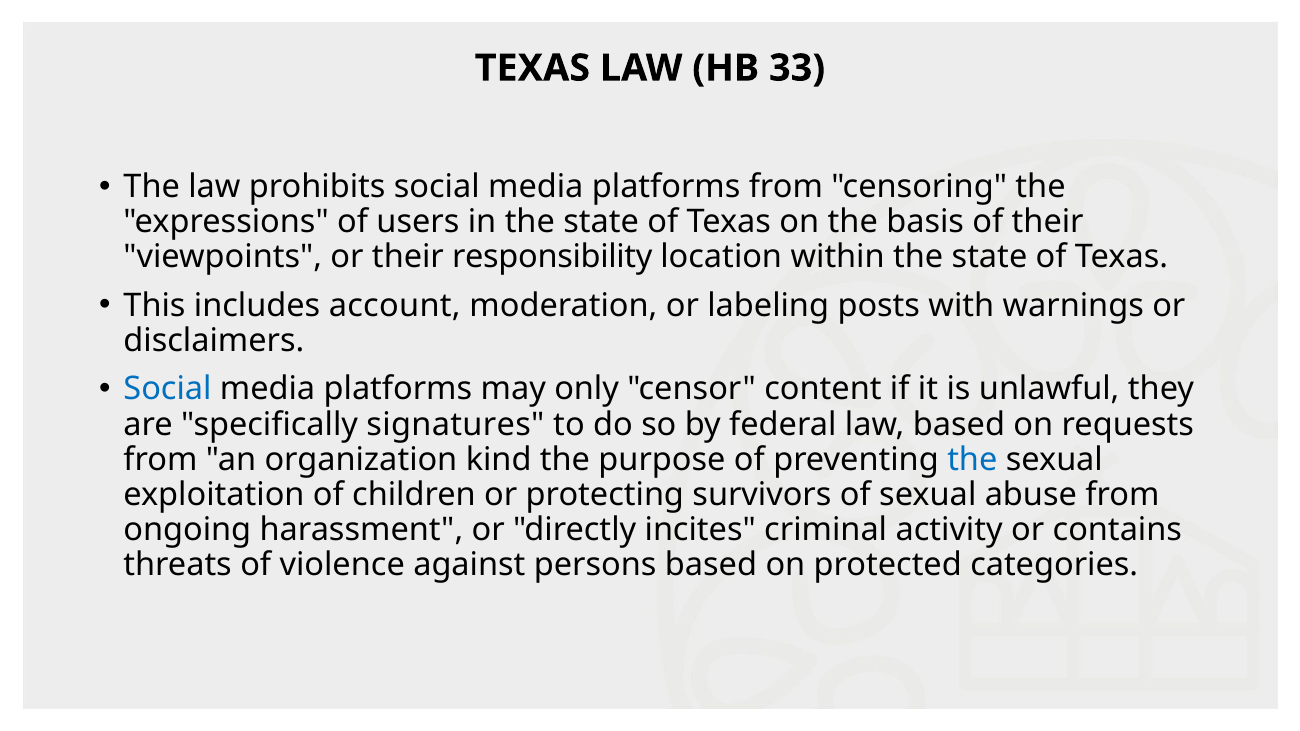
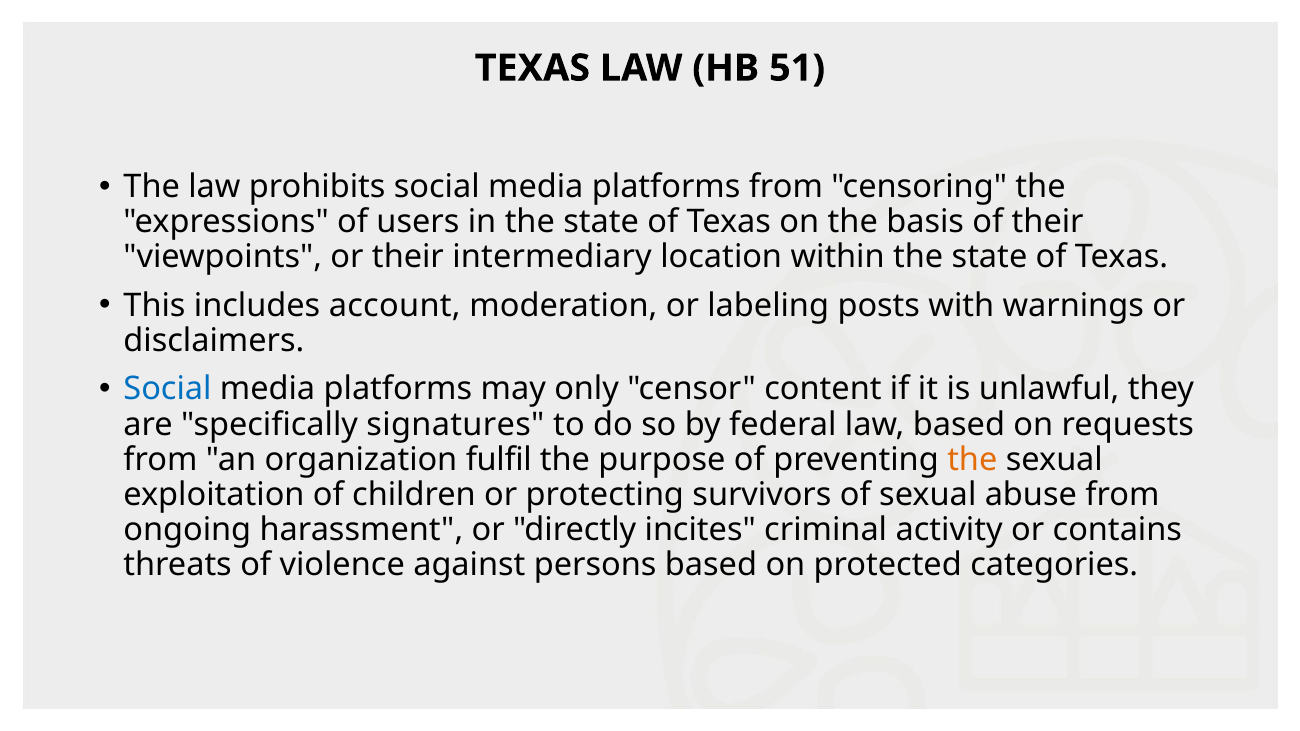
33: 33 -> 51 (797, 68)
responsibility: responsibility -> intermediary (552, 257)
kind: kind -> fulfil (499, 460)
the colour: blue -> orange (972, 460)
